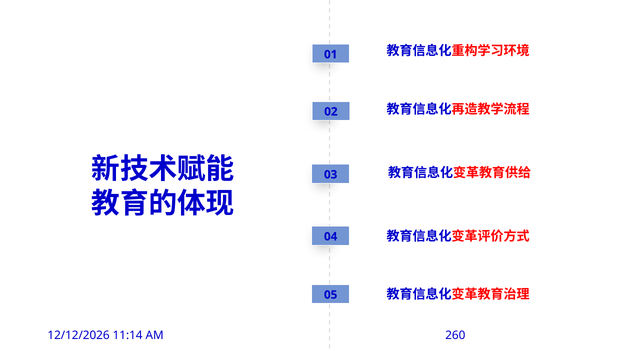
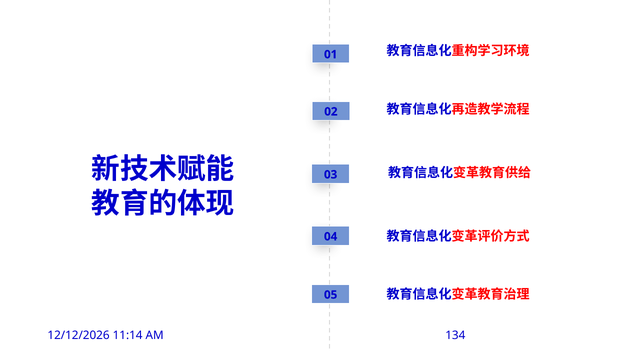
260: 260 -> 134 (455, 335)
